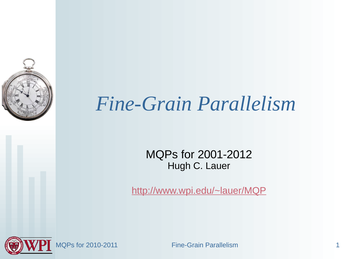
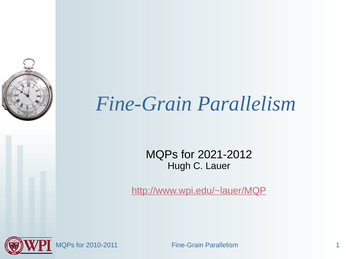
2001-2012: 2001-2012 -> 2021-2012 (225, 155)
